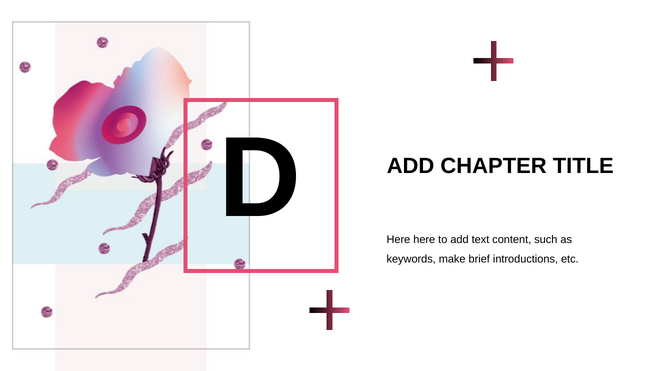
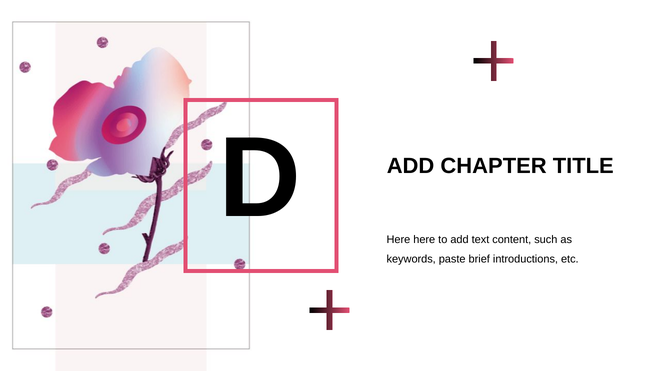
make: make -> paste (452, 259)
